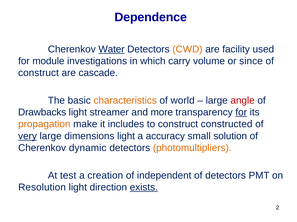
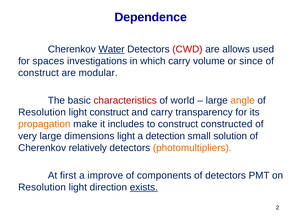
CWD colour: orange -> red (187, 49)
facility: facility -> allows (236, 49)
module: module -> spaces (48, 61)
cascade: cascade -> modular (98, 73)
characteristics colour: orange -> red (125, 101)
angle colour: red -> orange (243, 101)
Drawbacks: Drawbacks -> Resolution (42, 113)
light streamer: streamer -> construct (109, 113)
and more: more -> carry (162, 113)
for underline: present -> none (241, 113)
very underline: present -> none (28, 136)
accuracy: accuracy -> detection (165, 136)
dynamic: dynamic -> relatively (88, 148)
test: test -> first (68, 176)
creation: creation -> improve (105, 176)
independent: independent -> components (164, 176)
